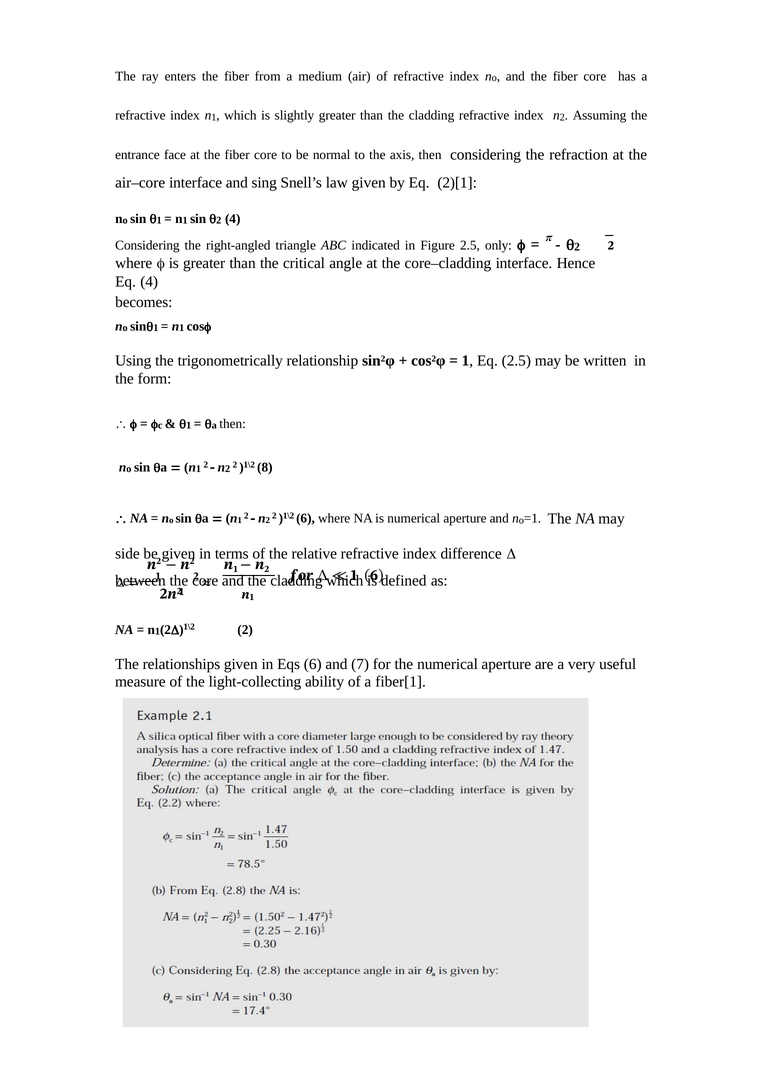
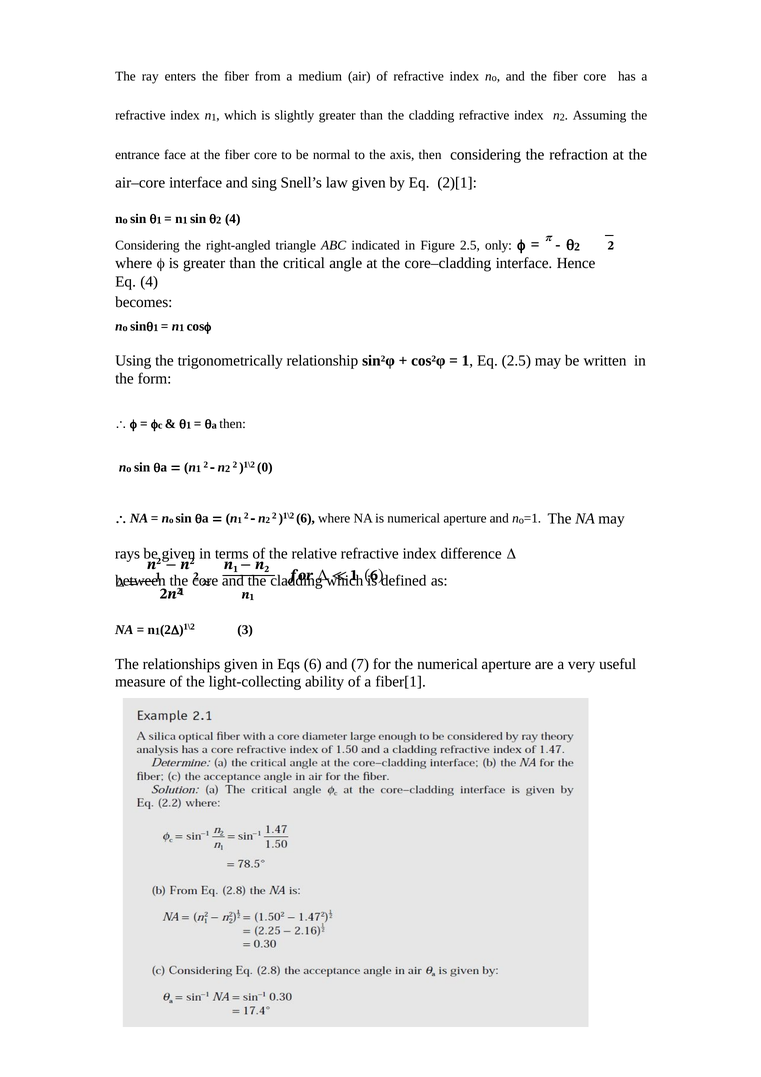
8: 8 -> 0 (265, 467)
side: side -> rays (127, 553)
2: 2 -> 3 (245, 630)
